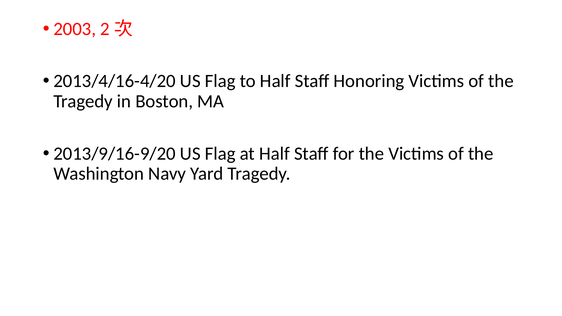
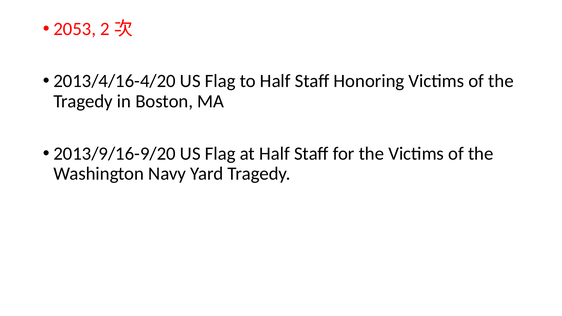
2003: 2003 -> 2053 (75, 29)
